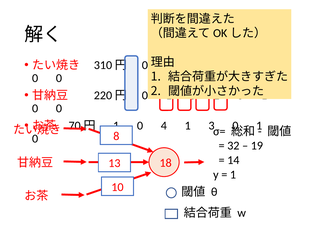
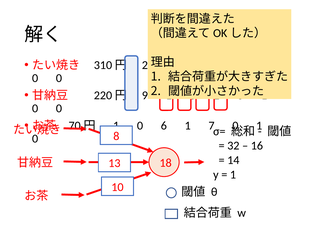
0: 0 -> 2 (145, 65)
0: 0 -> 9 (145, 95)
4: 4 -> 6 (164, 126)
3: 3 -> 7 (212, 126)
19: 19 -> 16 (257, 146)
